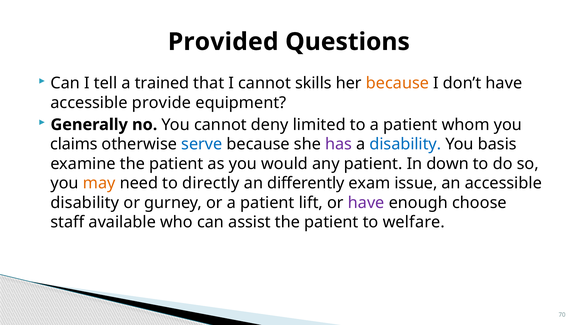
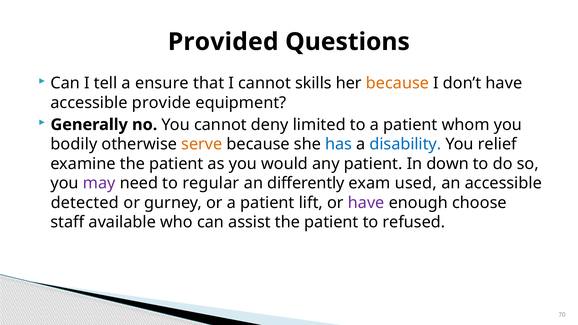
trained: trained -> ensure (162, 83)
claims: claims -> bodily (74, 144)
serve colour: blue -> orange (202, 144)
has colour: purple -> blue (339, 144)
basis: basis -> relief (497, 144)
may colour: orange -> purple (99, 183)
directly: directly -> regular (211, 183)
issue: issue -> used (416, 183)
disability: disability -> detected (85, 203)
welfare: welfare -> refused (414, 222)
